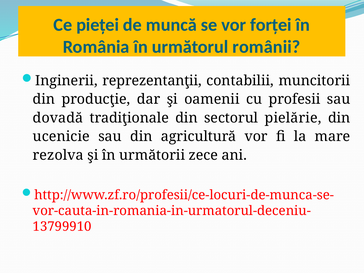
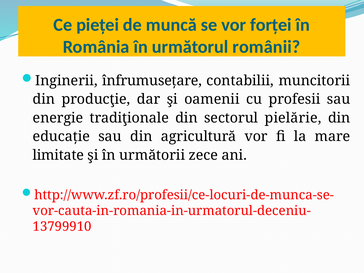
reprezentanţii: reprezentanţii -> înfrumusețare (152, 81)
dovadă: dovadă -> energie (58, 118)
ucenicie: ucenicie -> educație (61, 137)
rezolva: rezolva -> limitate (58, 155)
